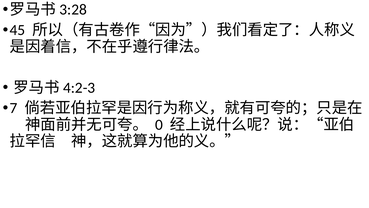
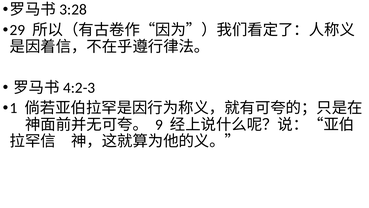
45: 45 -> 29 (17, 30)
7: 7 -> 1 (14, 108)
0: 0 -> 9 (159, 125)
